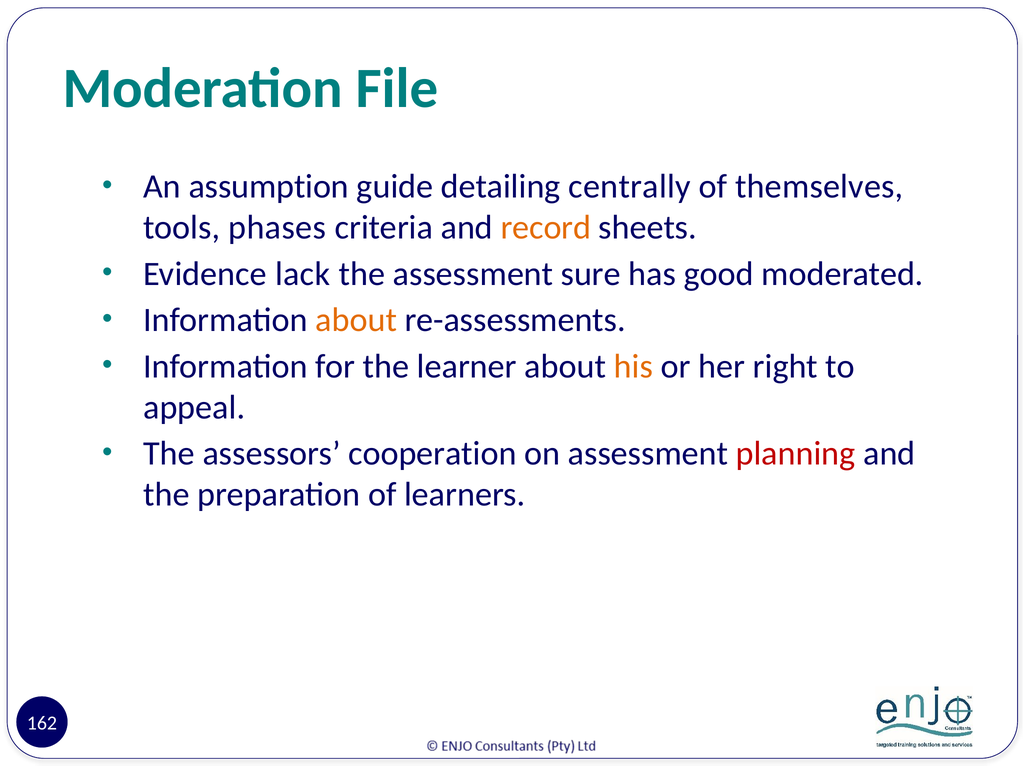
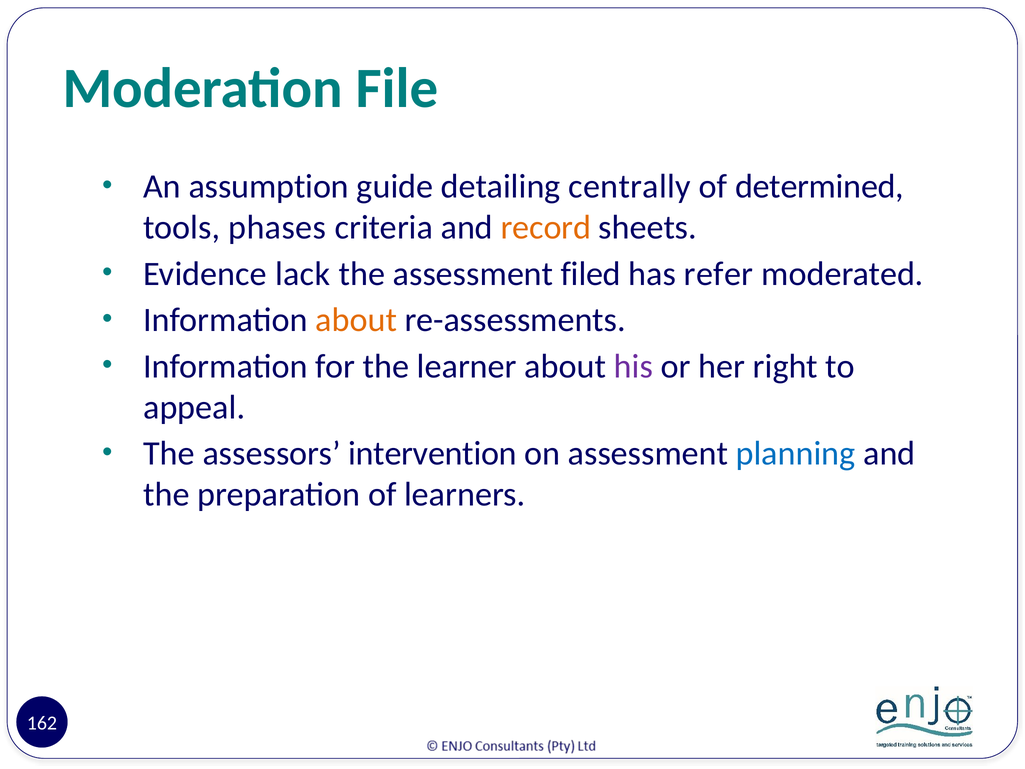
themselves: themselves -> determined (819, 186)
sure: sure -> filed (591, 274)
good: good -> refer (719, 274)
his colour: orange -> purple (633, 366)
cooperation: cooperation -> intervention (432, 454)
planning colour: red -> blue (796, 454)
